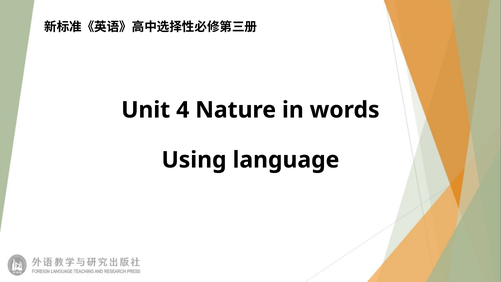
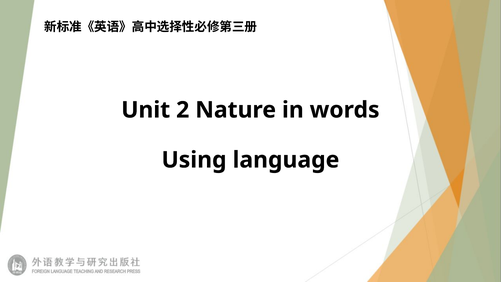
4: 4 -> 2 (183, 110)
